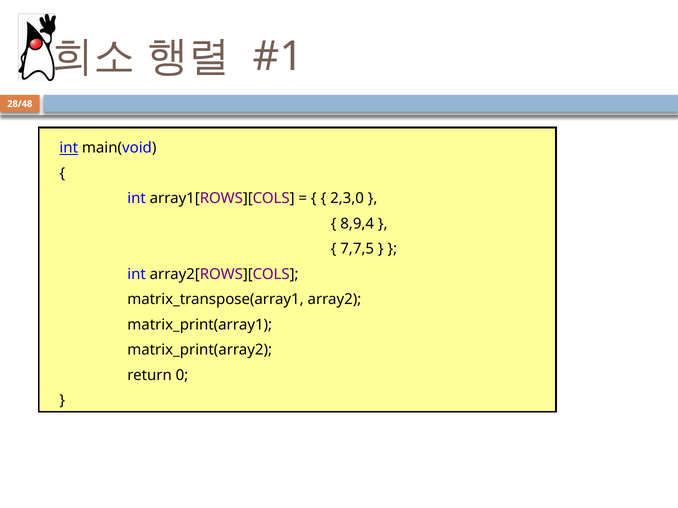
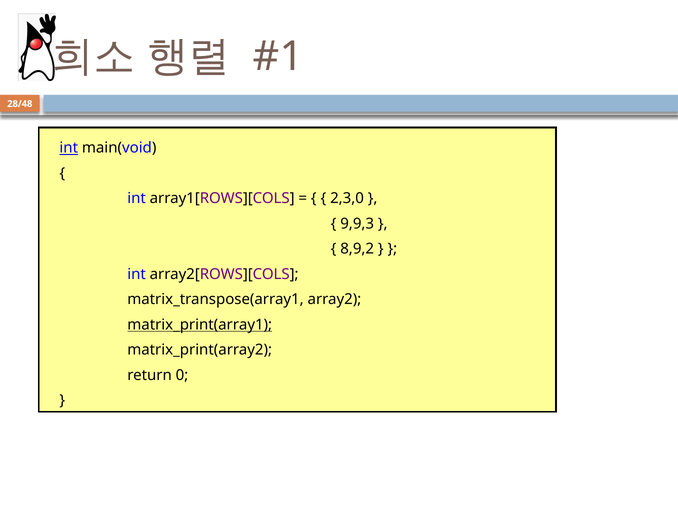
8,9,4: 8,9,4 -> 9,9,3 (357, 224)
7,7,5: 7,7,5 -> 8,9,2 (357, 249)
matrix_print(array1 underline: none -> present (200, 325)
